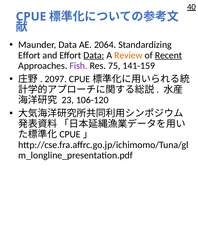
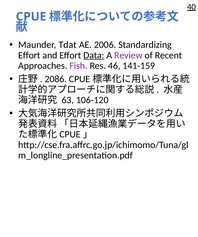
Maunder Data: Data -> Tdat (68, 45)
2064: 2064 -> 2006 (105, 45)
Review colour: orange -> purple (128, 55)
Recent underline: present -> none (169, 55)
75: 75 -> 46 (114, 66)
2097: 2097 -> 2086 (56, 79)
23: 23 -> 63 (68, 100)
